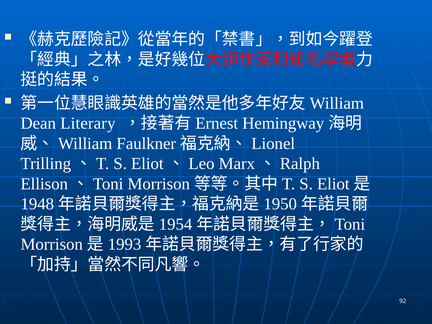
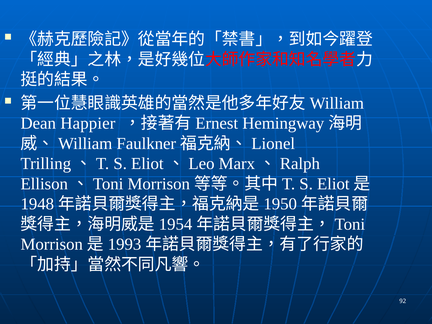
Literary: Literary -> Happier (88, 123)
